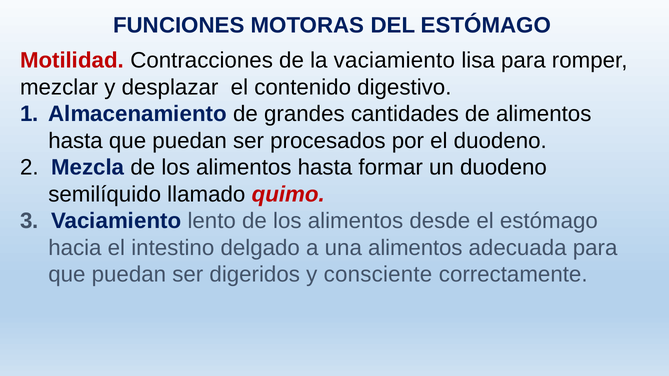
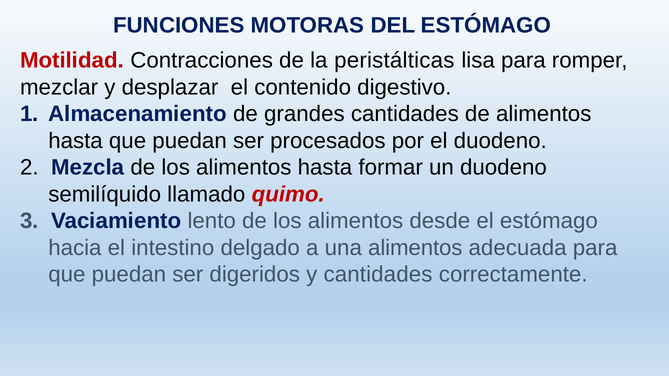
la vaciamiento: vaciamiento -> peristálticas (394, 61)
y consciente: consciente -> cantidades (378, 275)
